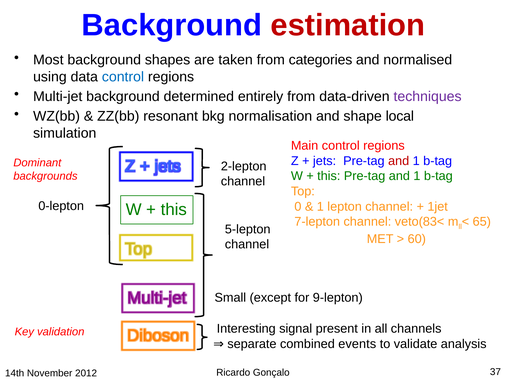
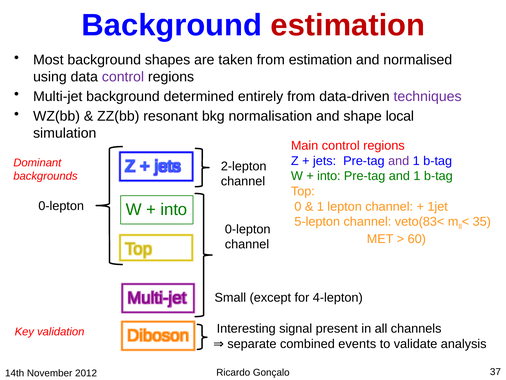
from categories: categories -> estimation (320, 60)
control colour: blue -> purple (123, 77)
and colour: red -> purple (399, 161)
this: this -> into (329, 176)
this: this -> into (174, 209)
7-lepton: 7-lepton -> 5-lepton (317, 221)
65: 65 -> 35 (482, 221)
5-lepton: 5-lepton -> 0-lepton (248, 229)
9-lepton: 9-lepton -> 4-lepton (338, 297)
